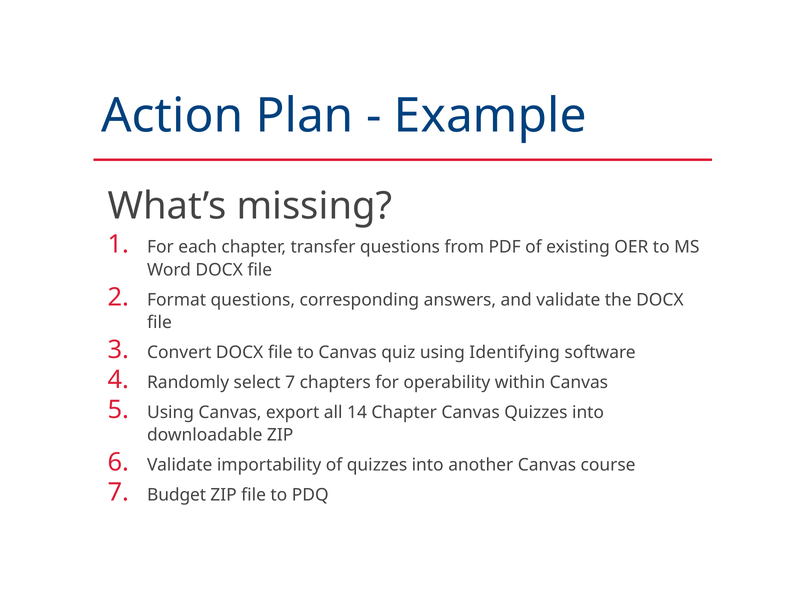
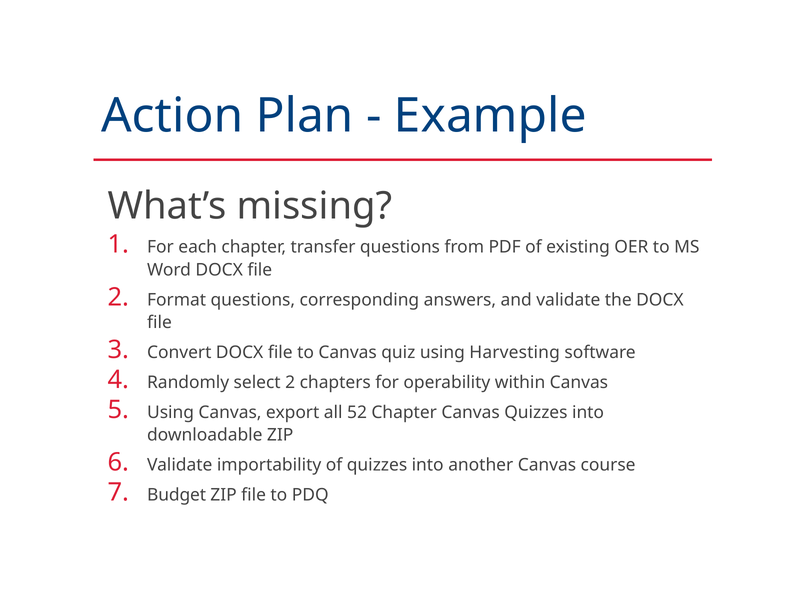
Identifying: Identifying -> Harvesting (515, 352)
select 7: 7 -> 2 (290, 382)
14: 14 -> 52 (357, 412)
